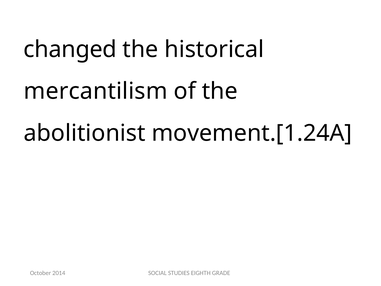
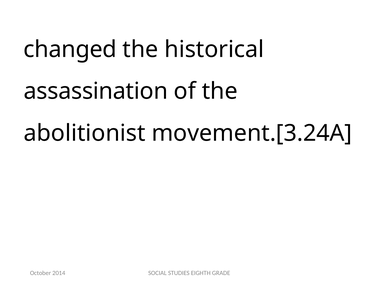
mercantilism: mercantilism -> assassination (96, 91)
movement.[1.24A: movement.[1.24A -> movement.[3.24A (252, 133)
